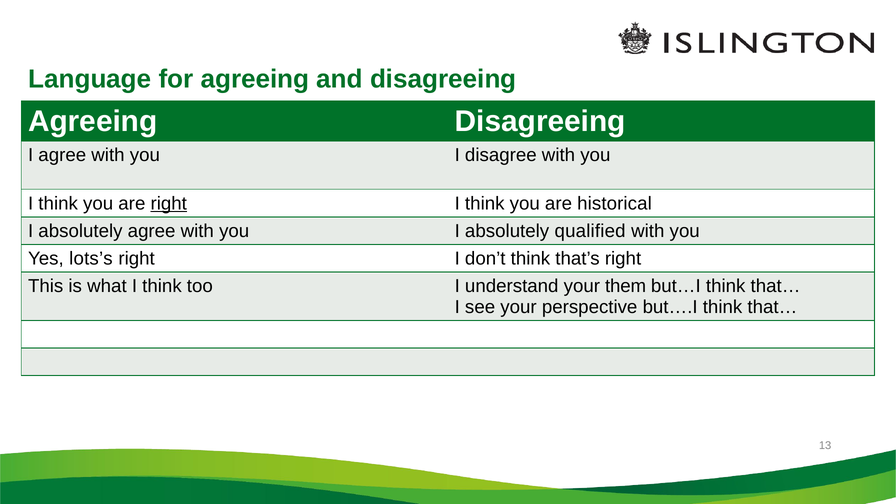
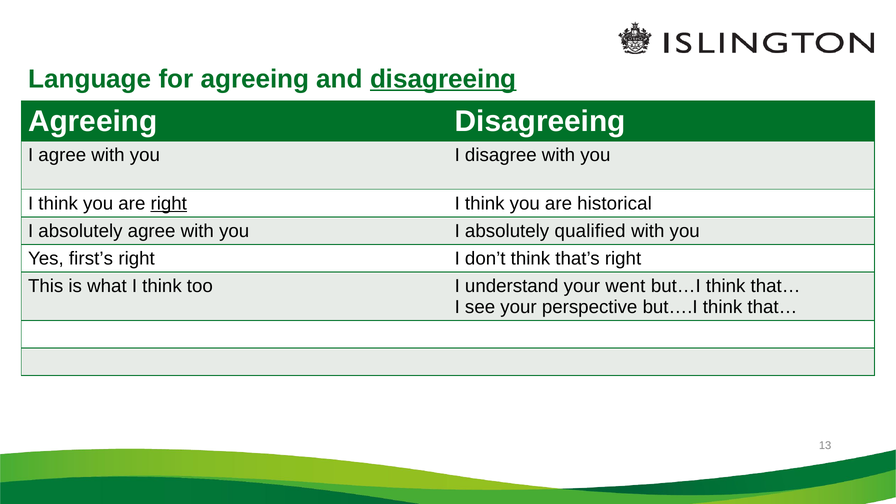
disagreeing underline: none -> present (443, 79)
lots’s: lots’s -> first’s (91, 259)
them: them -> went (625, 286)
